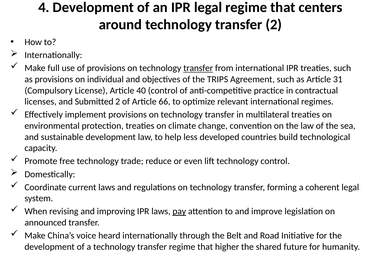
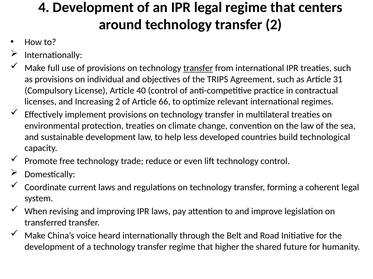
Submitted: Submitted -> Increasing (94, 102)
pay underline: present -> none (179, 212)
announced: announced -> transferred (46, 223)
